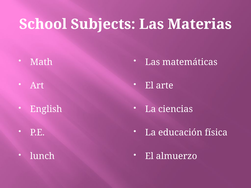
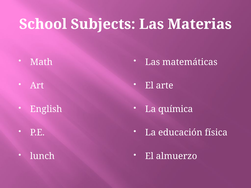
ciencias: ciencias -> química (176, 109)
